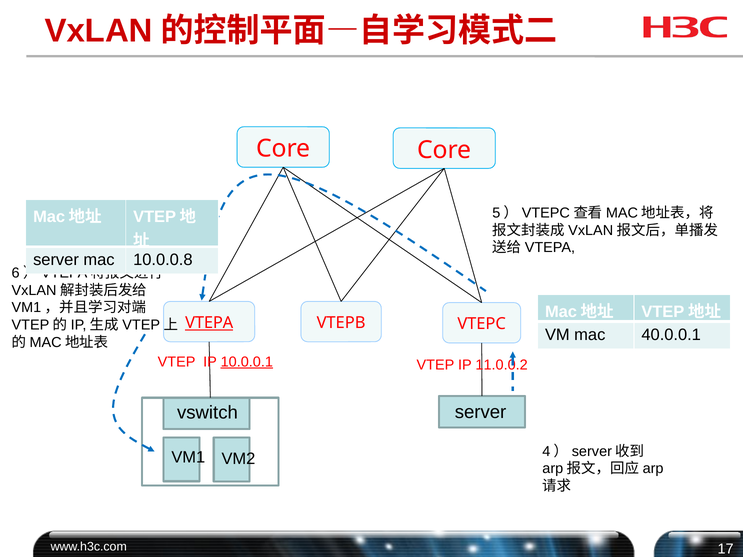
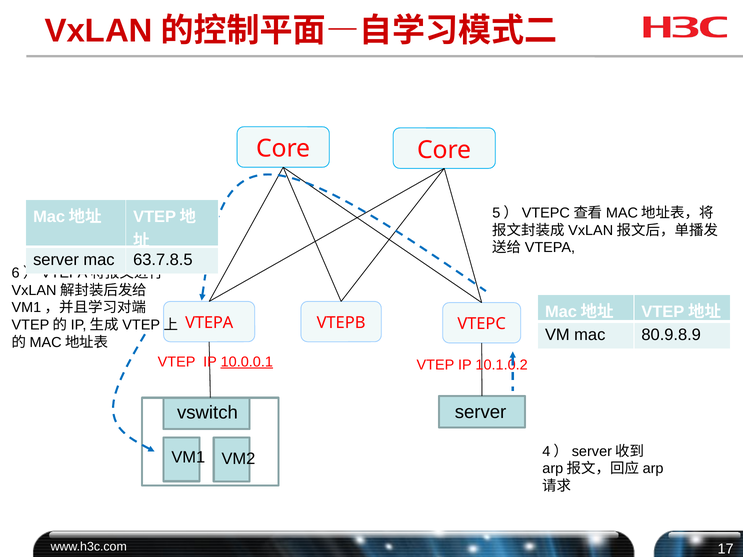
10.0.0.8: 10.0.0.8 -> 63.7.8.5 (163, 260)
VTEPA underline: present -> none (209, 323)
40.0.0.1: 40.0.0.1 -> 80.9.8.9 (671, 335)
11.0.0.2: 11.0.0.2 -> 10.1.0.2 (502, 365)
